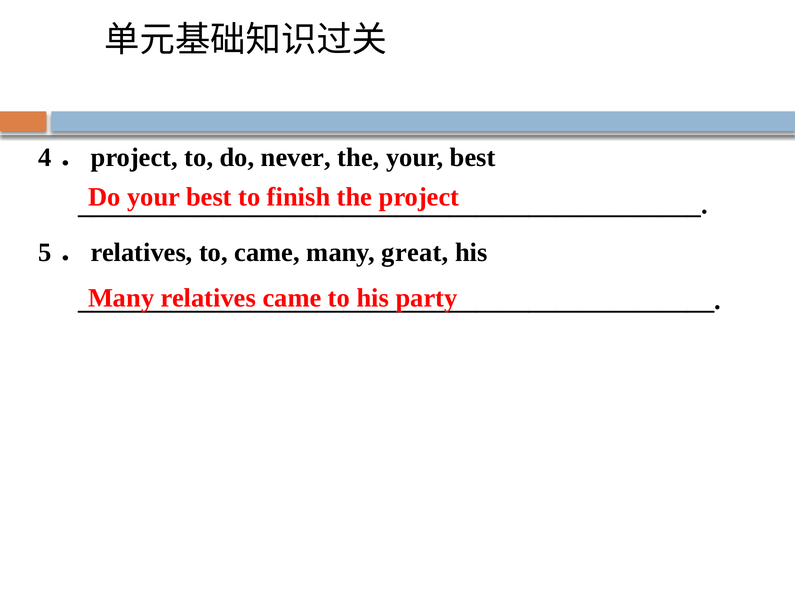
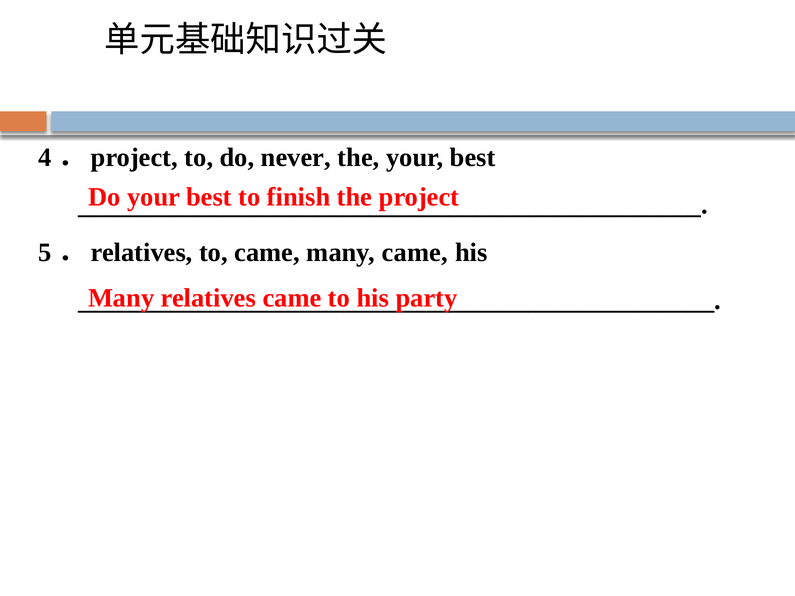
many great: great -> came (415, 253)
